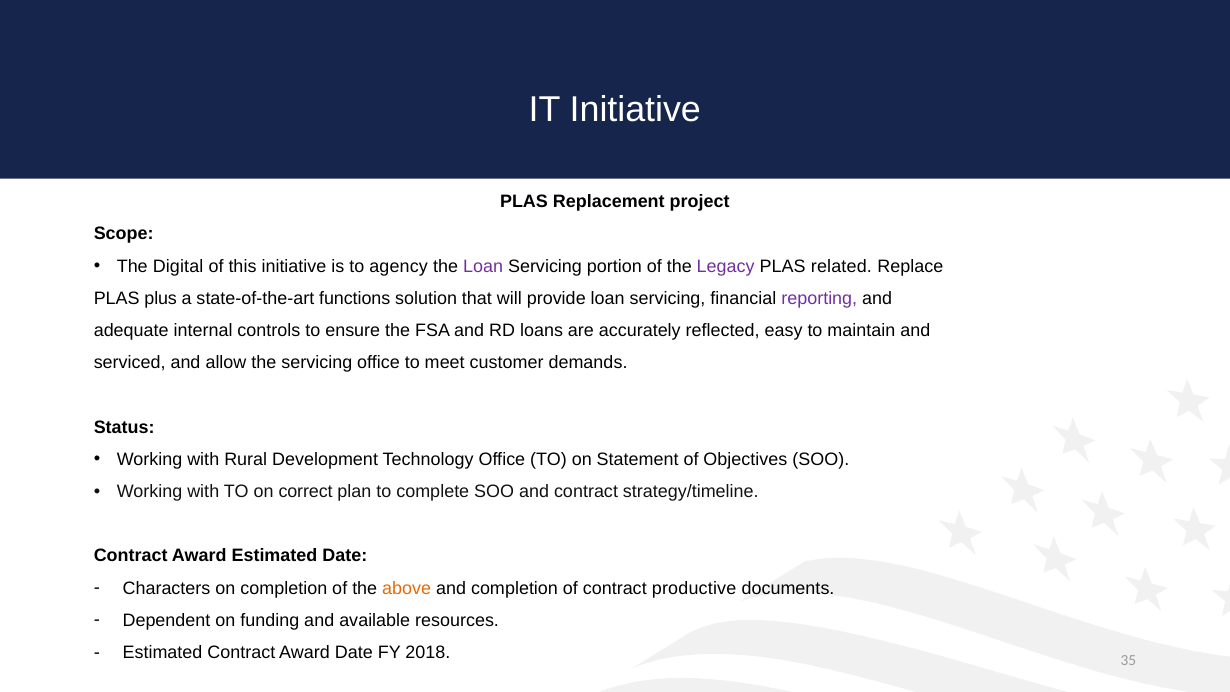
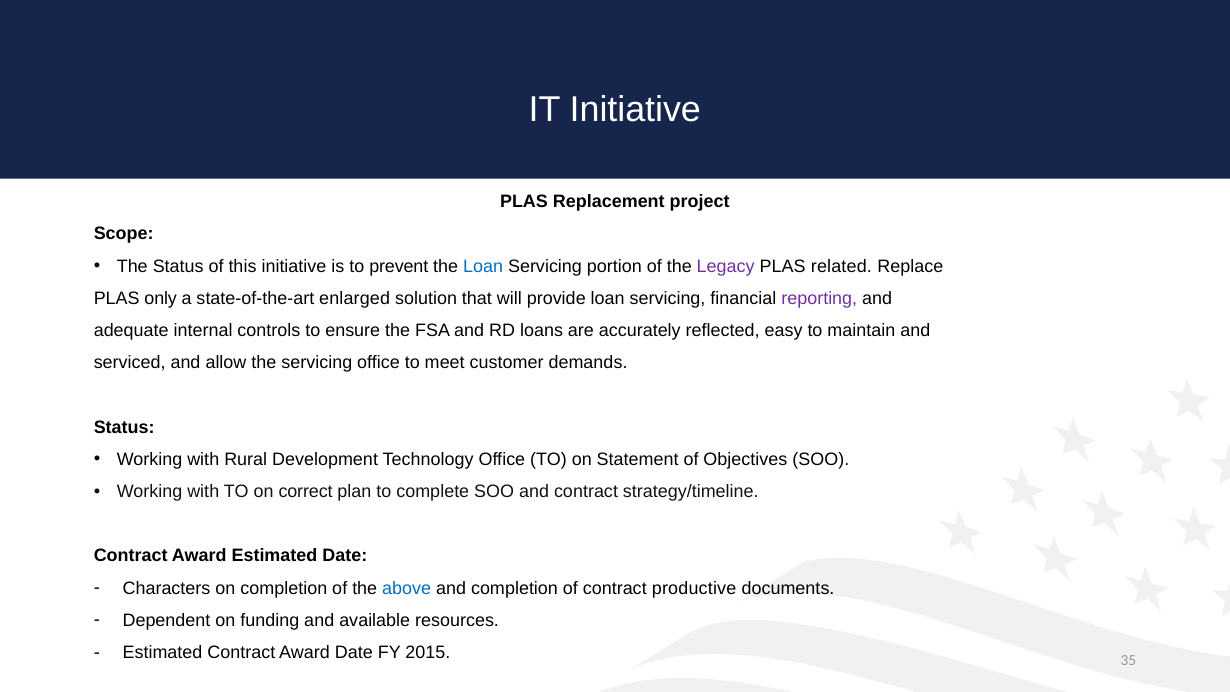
The Digital: Digital -> Status (178, 266)
agency: agency -> prevent (399, 266)
Loan colour: purple -> blue (483, 266)
plus: plus -> only (161, 298)
functions: functions -> enlarged (355, 298)
above colour: orange -> blue (407, 588)
2018: 2018 -> 2015 (428, 653)
